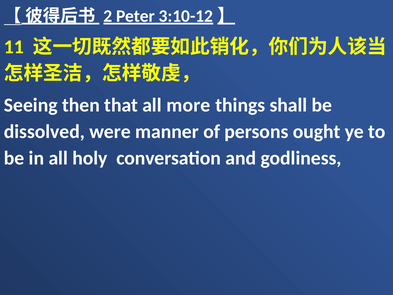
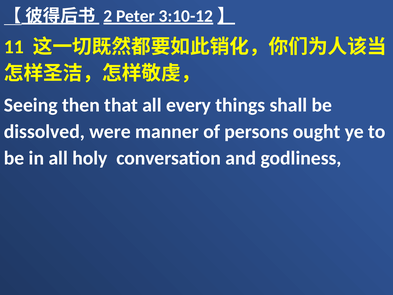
more: more -> every (189, 105)
